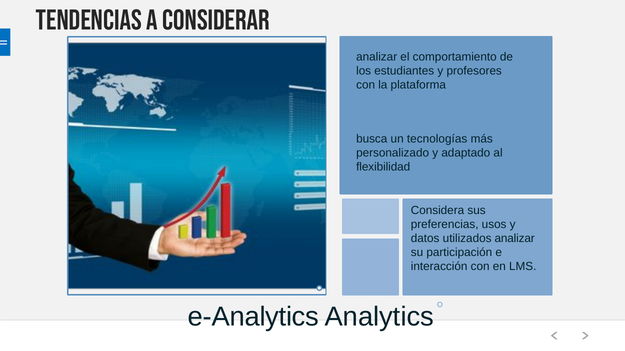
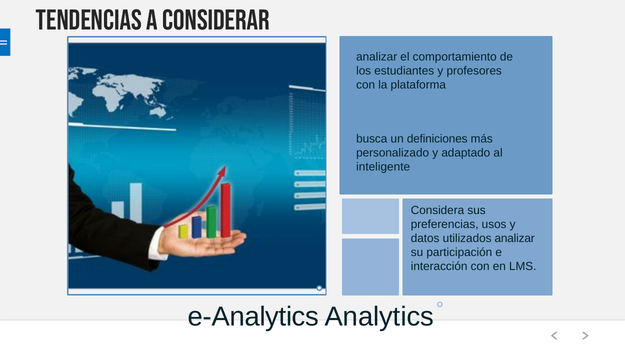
tecnologías: tecnologías -> definiciones (437, 139)
flexibilidad: flexibilidad -> inteligente (383, 167)
